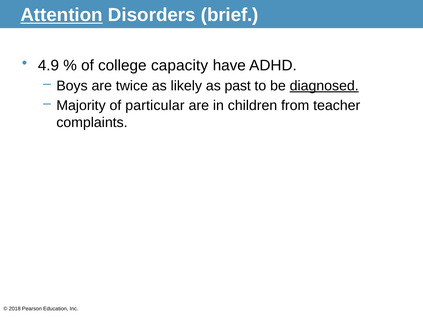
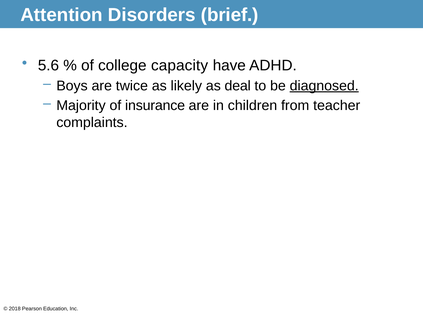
Attention underline: present -> none (62, 15)
4.9: 4.9 -> 5.6 (48, 66)
past: past -> deal (238, 86)
particular: particular -> insurance (155, 106)
